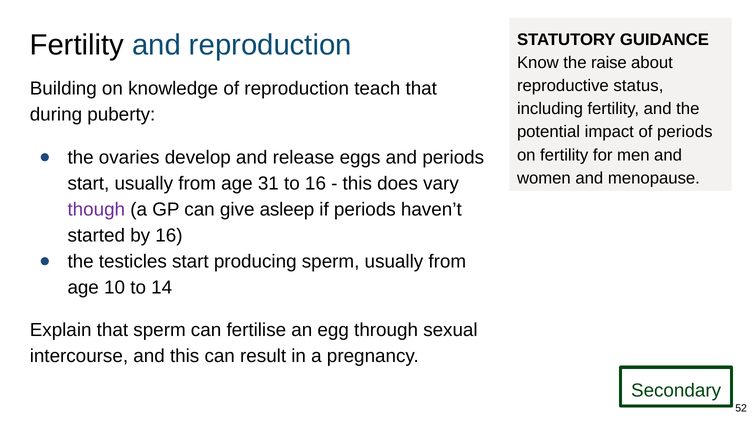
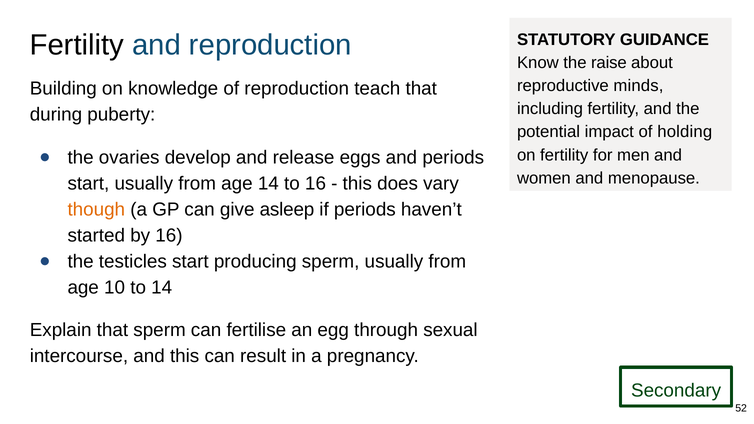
status: status -> minds (638, 86)
of periods: periods -> holding (685, 132)
age 31: 31 -> 14 (268, 183)
though colour: purple -> orange (96, 209)
